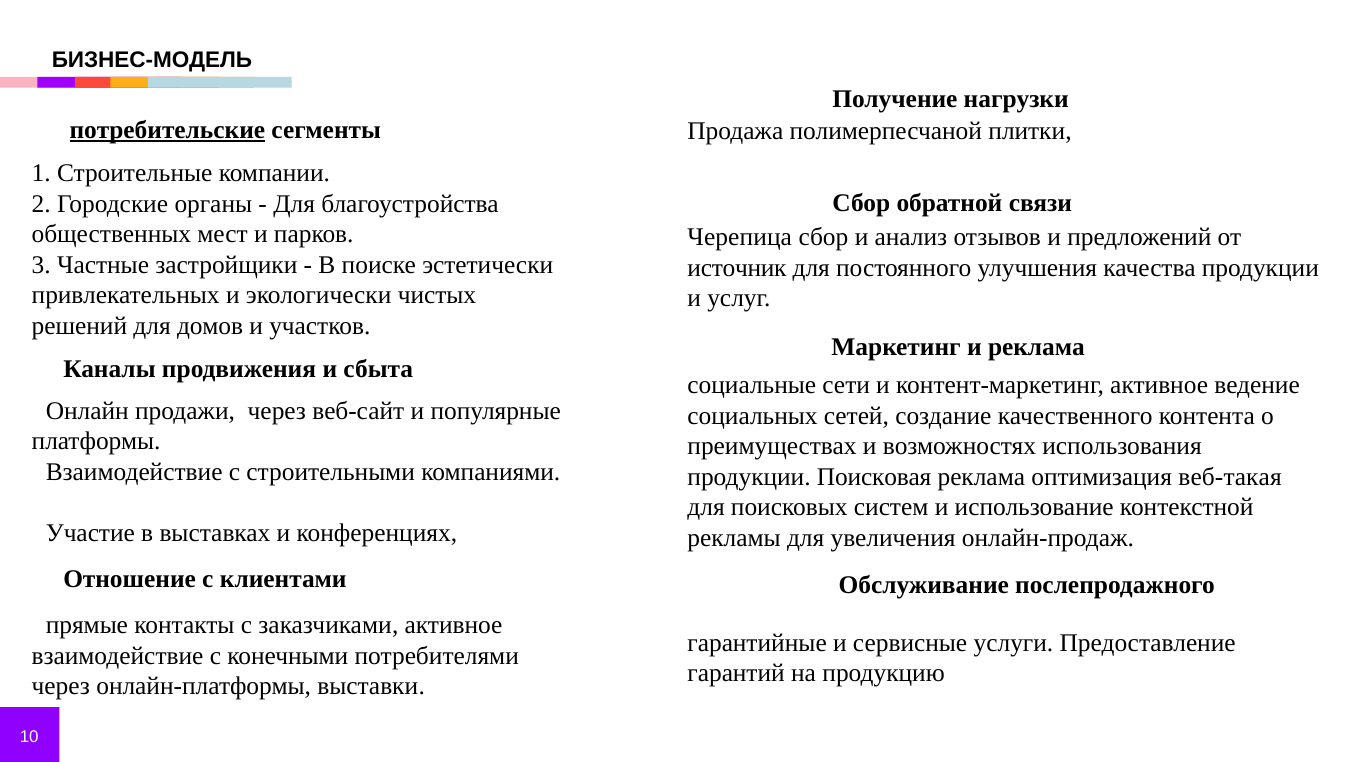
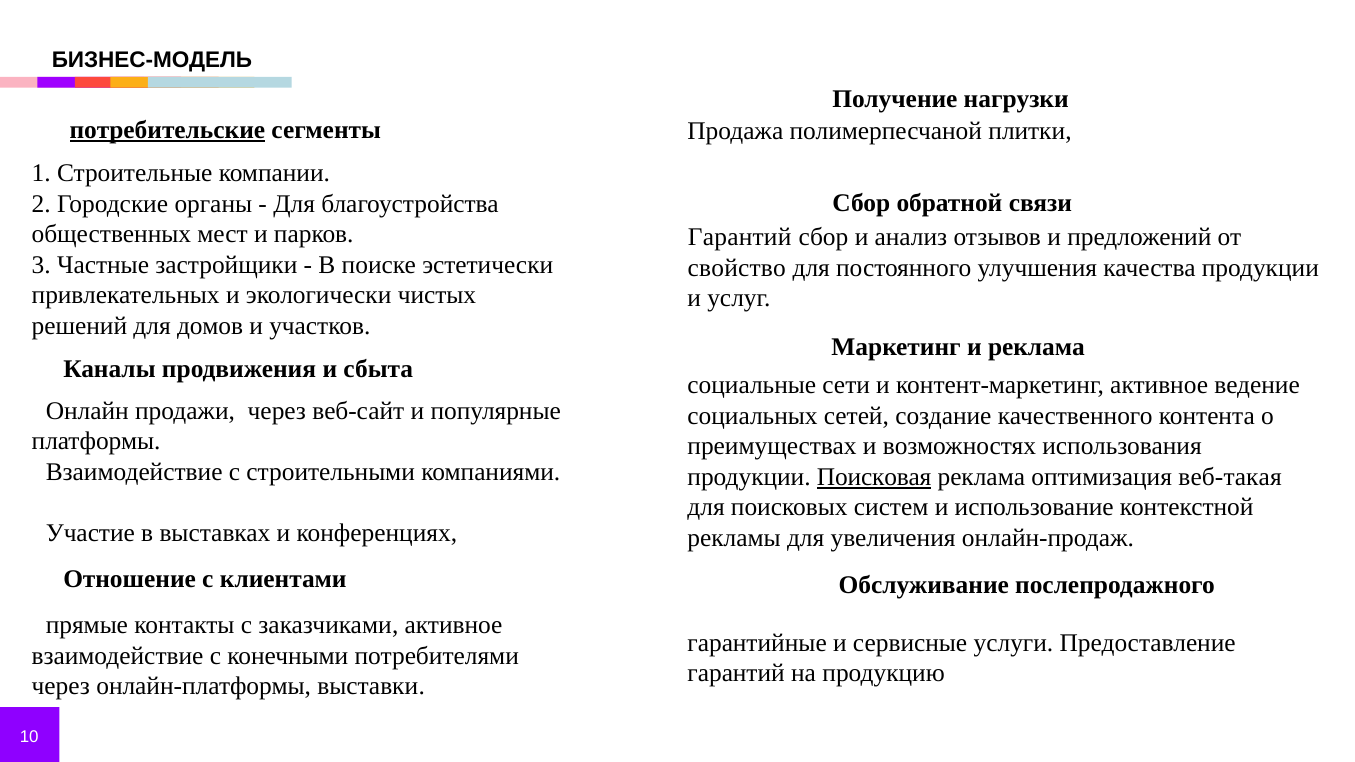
Черепица: Черепица -> Гарантий (740, 238)
источник: источник -> свойство (737, 268)
Поисковая underline: none -> present (874, 477)
